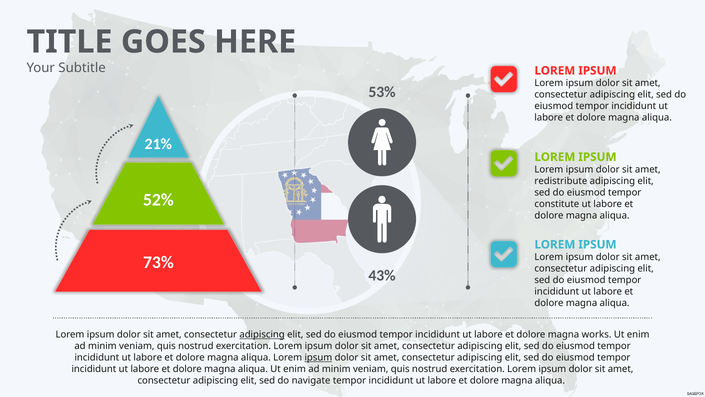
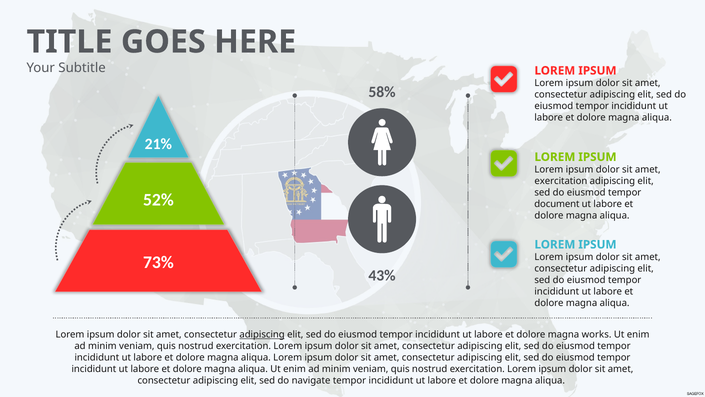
53%: 53% -> 58% (382, 92)
redistribute: redistribute -> exercitation (561, 181)
constitute: constitute -> document (557, 204)
ipsum underline: present -> none (318, 357)
